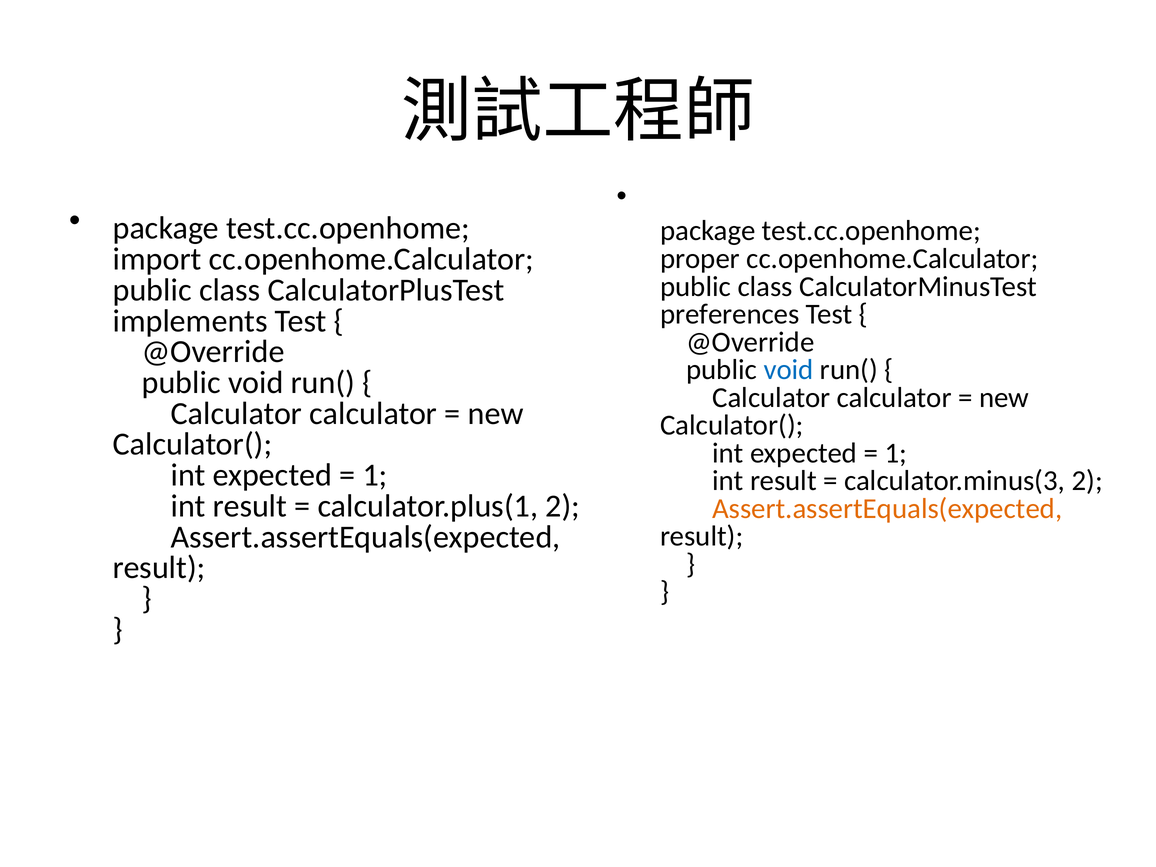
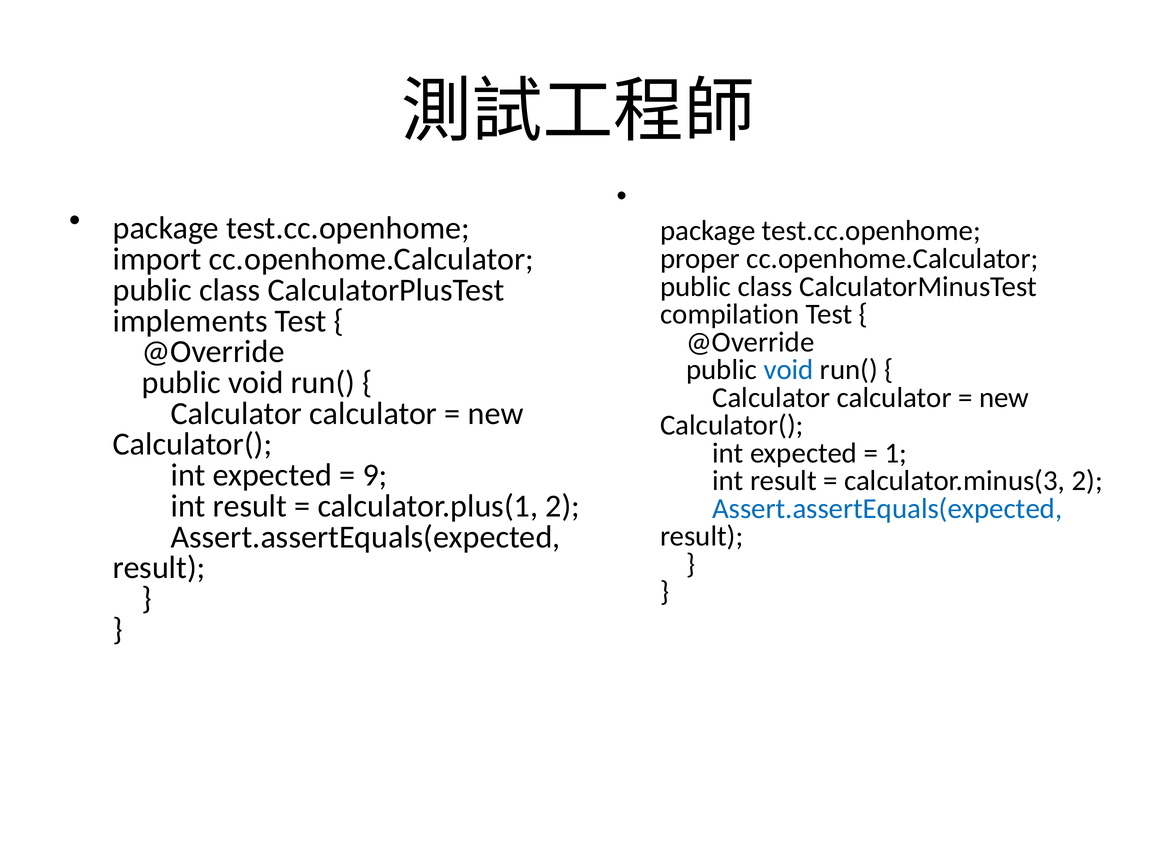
preferences: preferences -> compilation (730, 314)
1: 1 -> 9 (375, 475)
Assert.assertEquals(expected colour: orange -> blue (887, 509)
